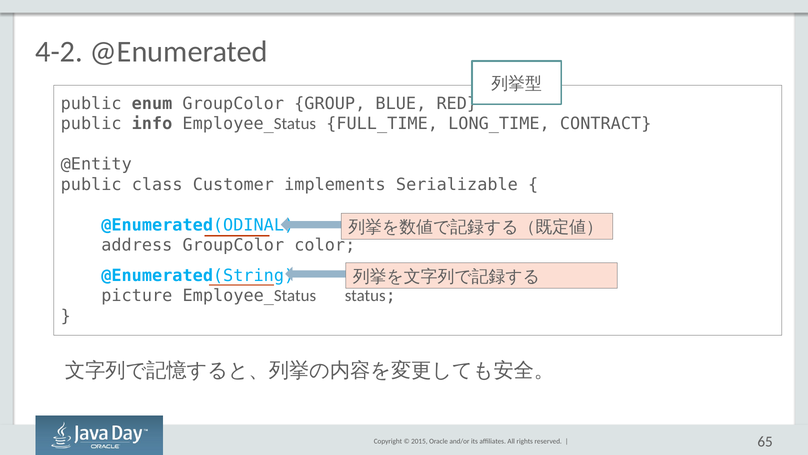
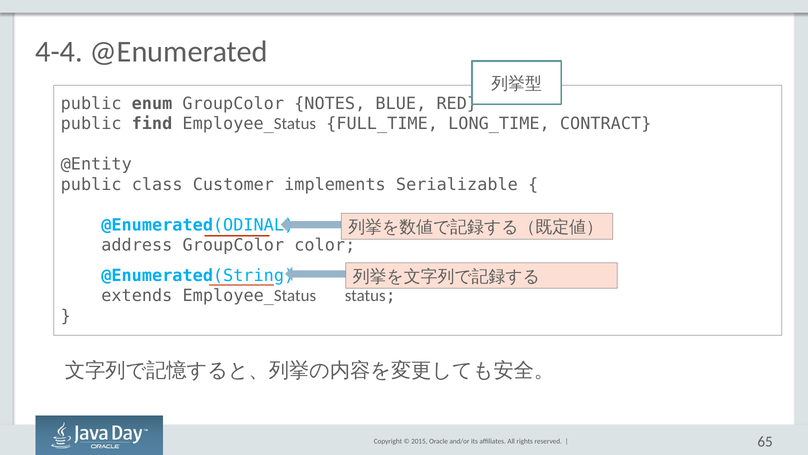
4-2: 4-2 -> 4-4 (59, 52)
GROUP: GROUP -> NOTES (330, 103)
info: info -> find (152, 124)
picture: picture -> extends (137, 296)
